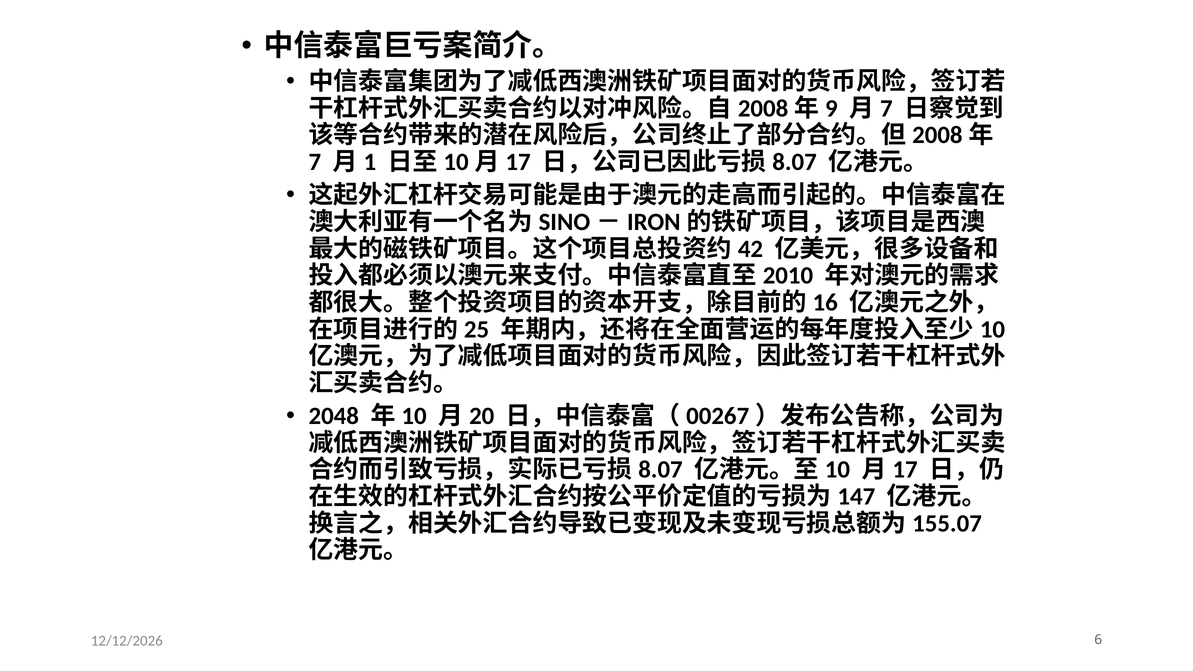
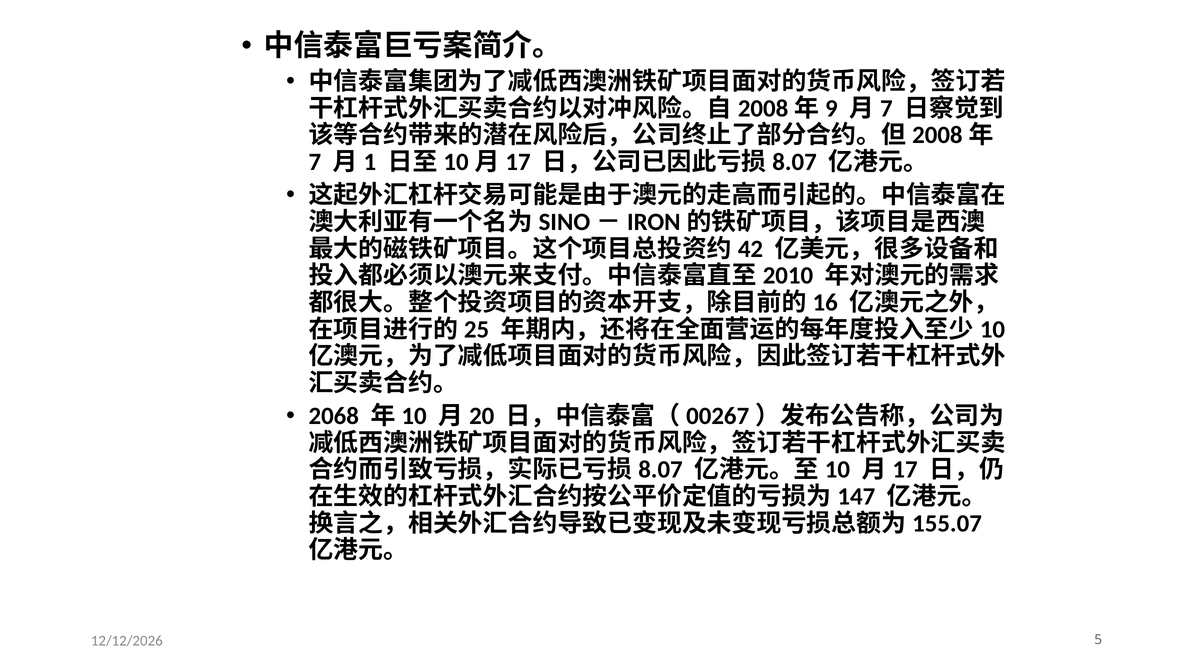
2048: 2048 -> 2068 (334, 416)
6: 6 -> 5 (1098, 640)
